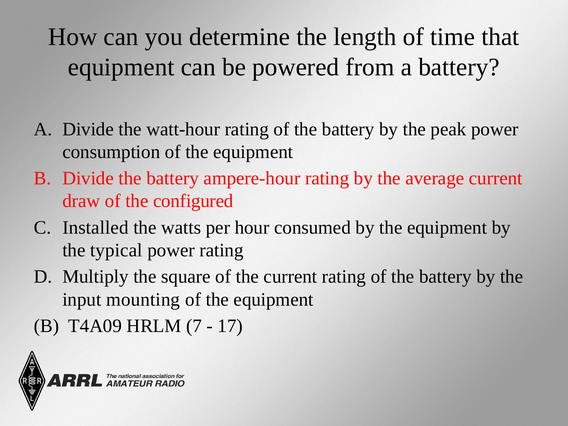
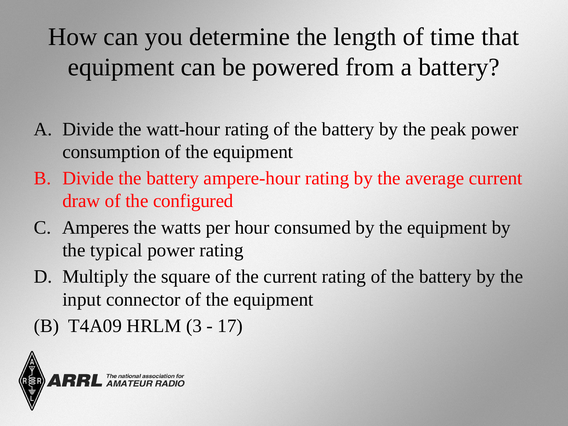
Installed: Installed -> Amperes (96, 228)
mounting: mounting -> connector (143, 299)
7: 7 -> 3 (194, 326)
